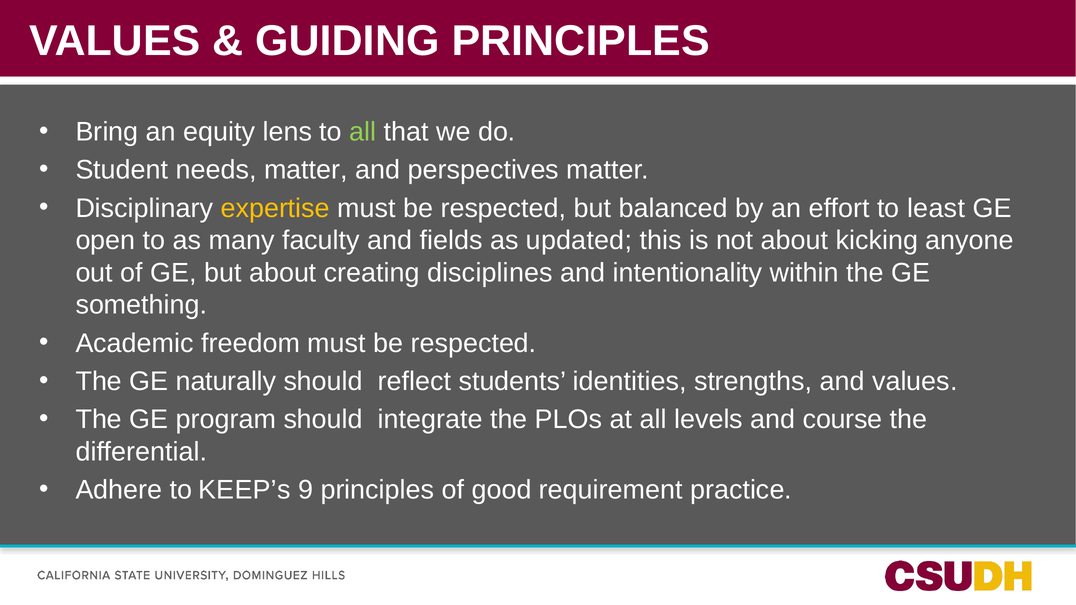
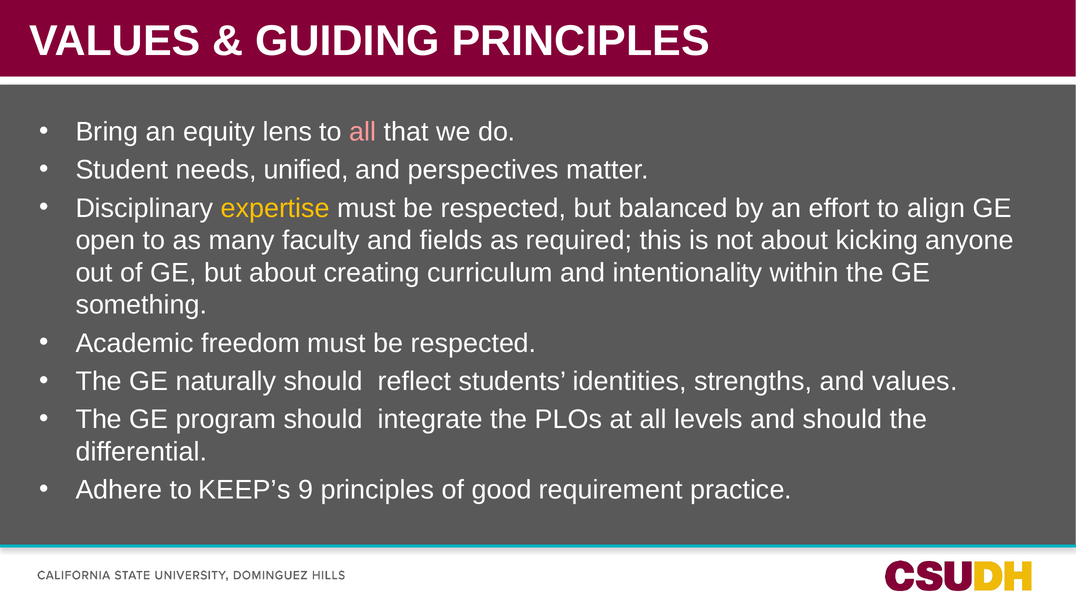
all colour: light green -> pink (363, 132)
needs matter: matter -> unified (306, 170)
least: least -> align (936, 208)
updated: updated -> required (579, 241)
disciplines: disciplines -> curriculum (490, 273)
and course: course -> should (842, 420)
